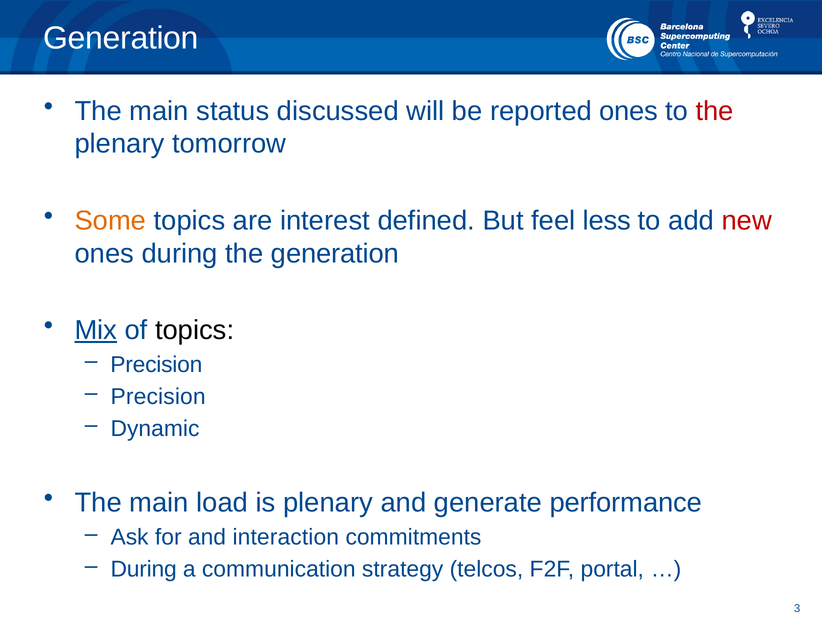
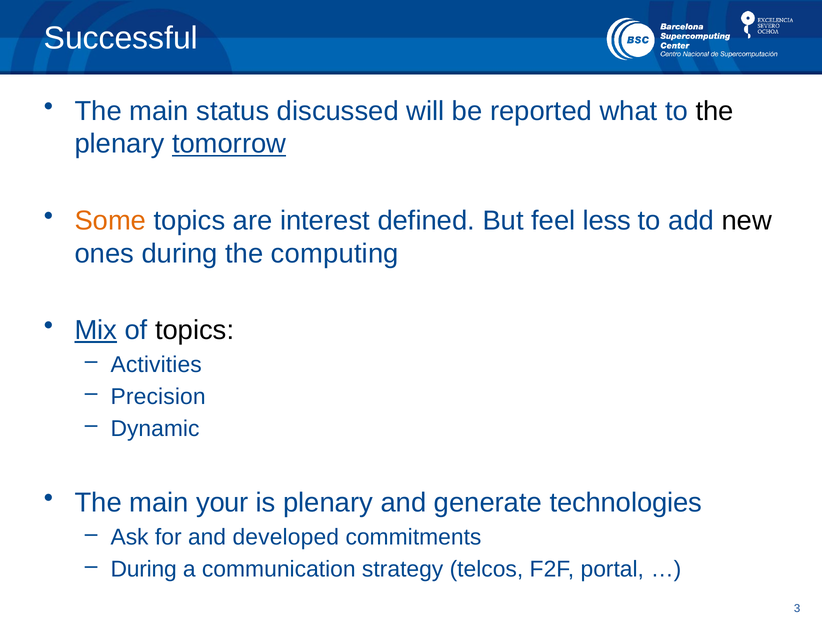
Generation: Generation -> Successful (121, 38)
reported ones: ones -> what (629, 111)
the colour: red -> black (715, 111)
tomorrow underline: none -> present (229, 144)
new colour: red -> black (747, 221)
the generation: generation -> computing (335, 254)
Precision: Precision -> Activities (156, 365)
load: load -> your (222, 503)
performance: performance -> technologies (626, 503)
interaction: interaction -> developed (286, 537)
